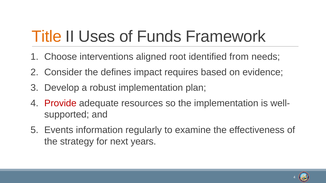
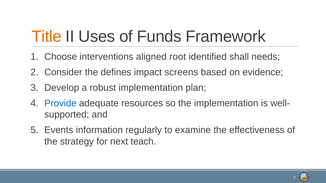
from: from -> shall (239, 57)
requires: requires -> screens (181, 72)
Provide colour: red -> blue (60, 103)
years: years -> teach (143, 142)
